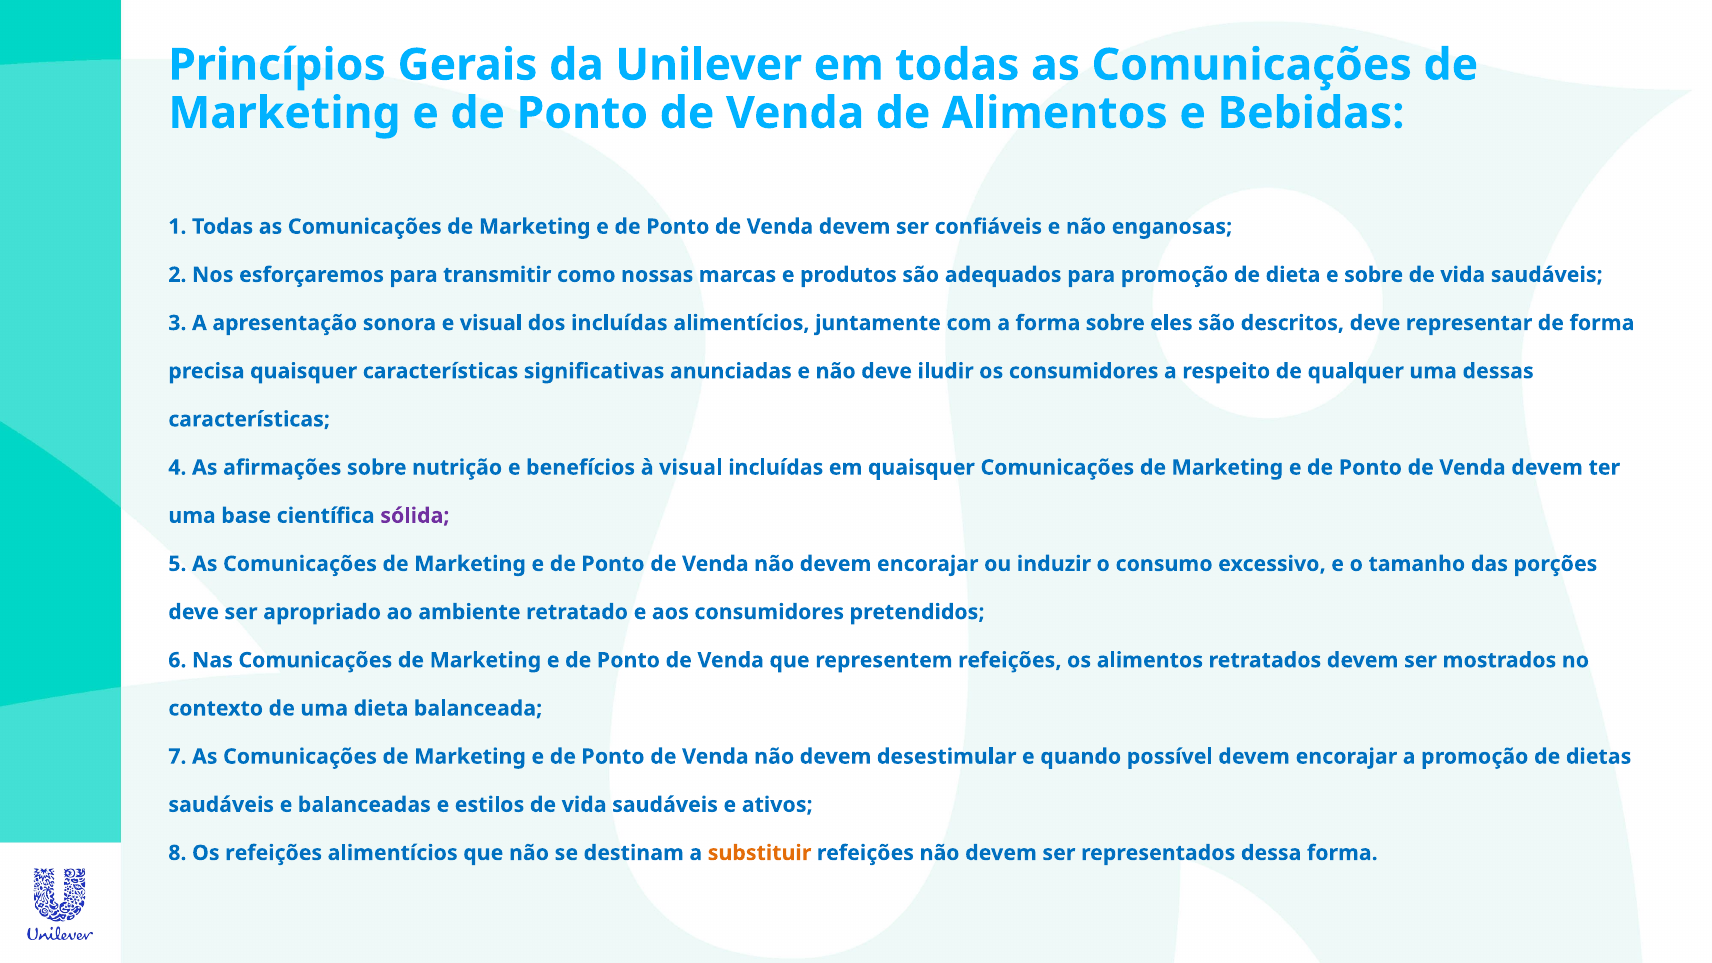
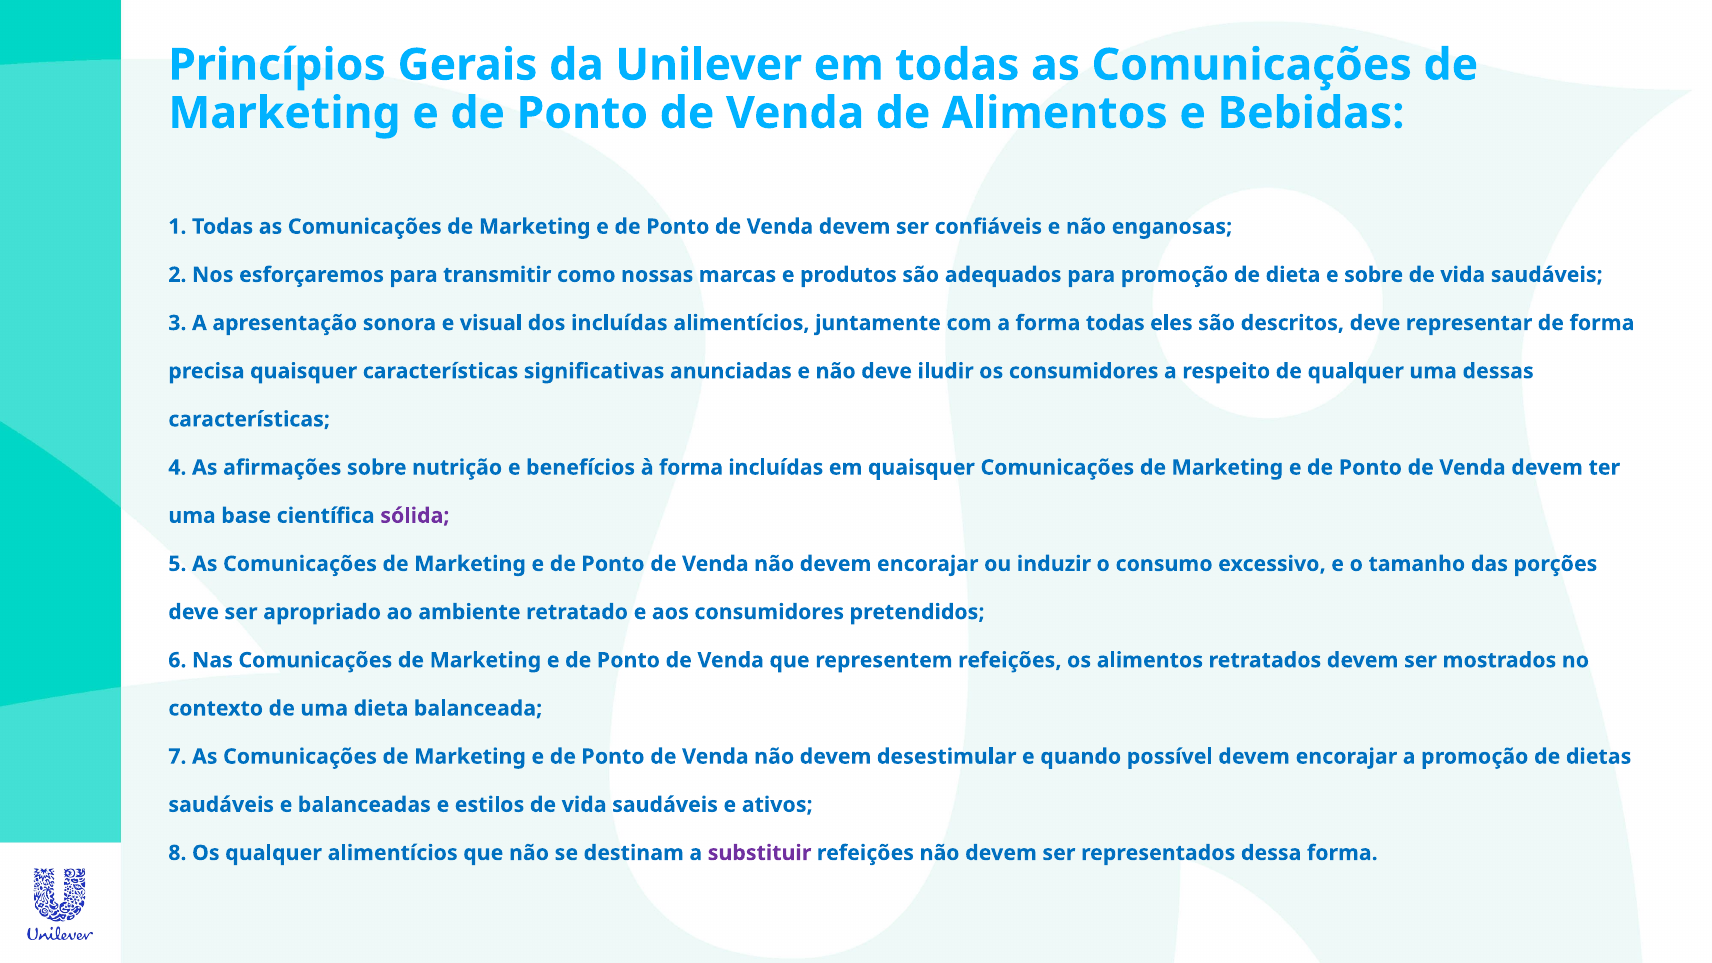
forma sobre: sobre -> todas (1115, 323)
à visual: visual -> forma (691, 468)
Os refeições: refeições -> qualquer (274, 853)
substituir colour: orange -> purple (760, 853)
